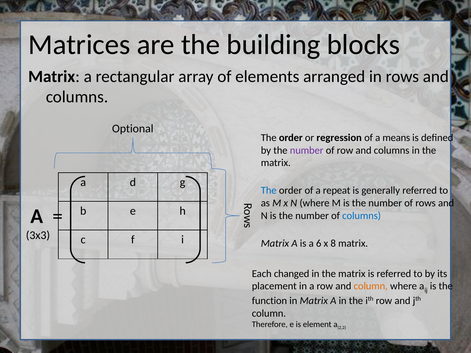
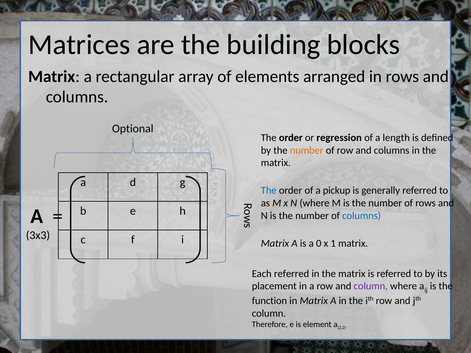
means: means -> length (396, 138)
number colour: purple -> orange (307, 150)
repeat: repeat -> pickup (337, 191)
6: 6 -> 0 (319, 243)
8: 8 -> 1 (333, 243)
Each changed: changed -> referred (292, 274)
column colour: orange -> purple (371, 286)
